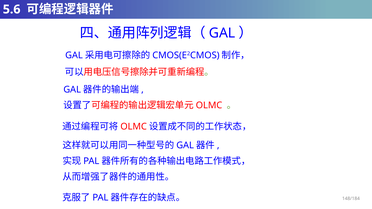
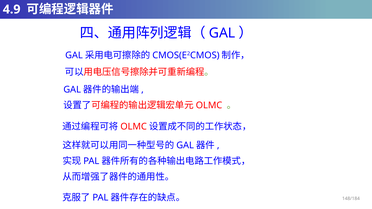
5.6: 5.6 -> 4.9 (12, 9)
